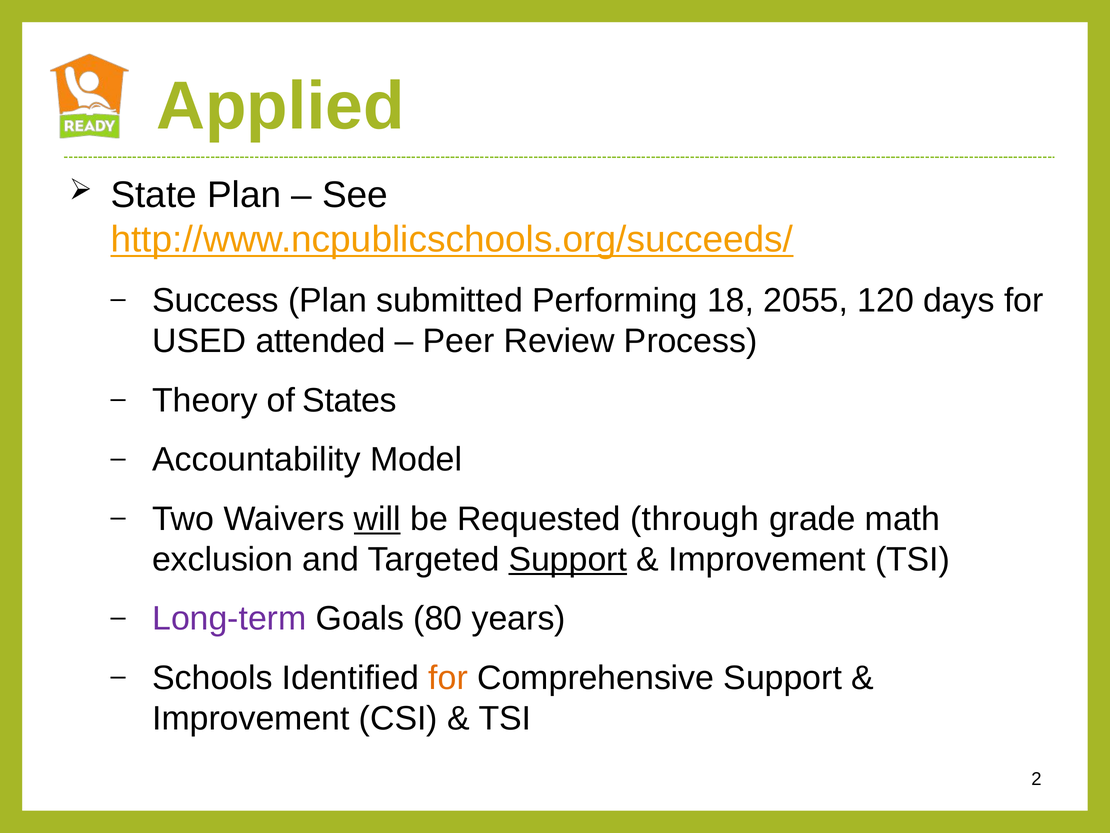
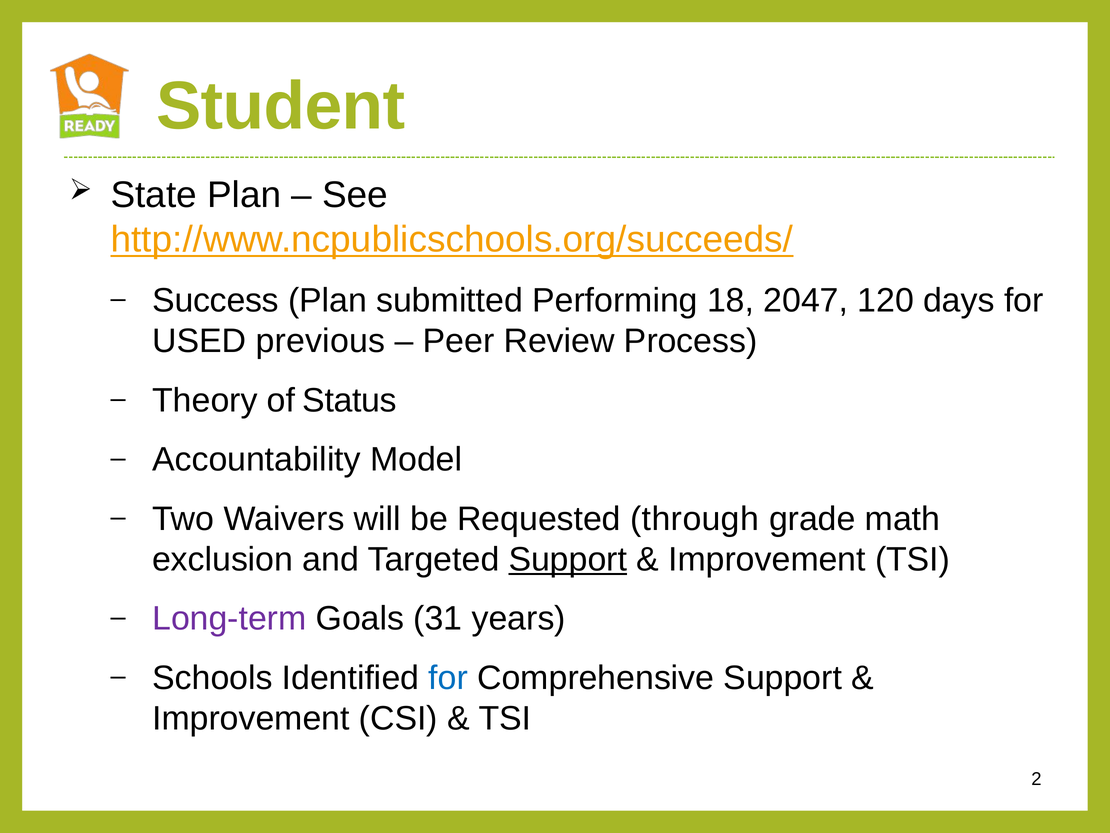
Applied: Applied -> Student (281, 106)
2055: 2055 -> 2047 (806, 300)
attended: attended -> previous (320, 341)
States: States -> Status (350, 400)
will underline: present -> none (377, 519)
80: 80 -> 31 (438, 618)
for colour: orange -> blue (448, 678)
